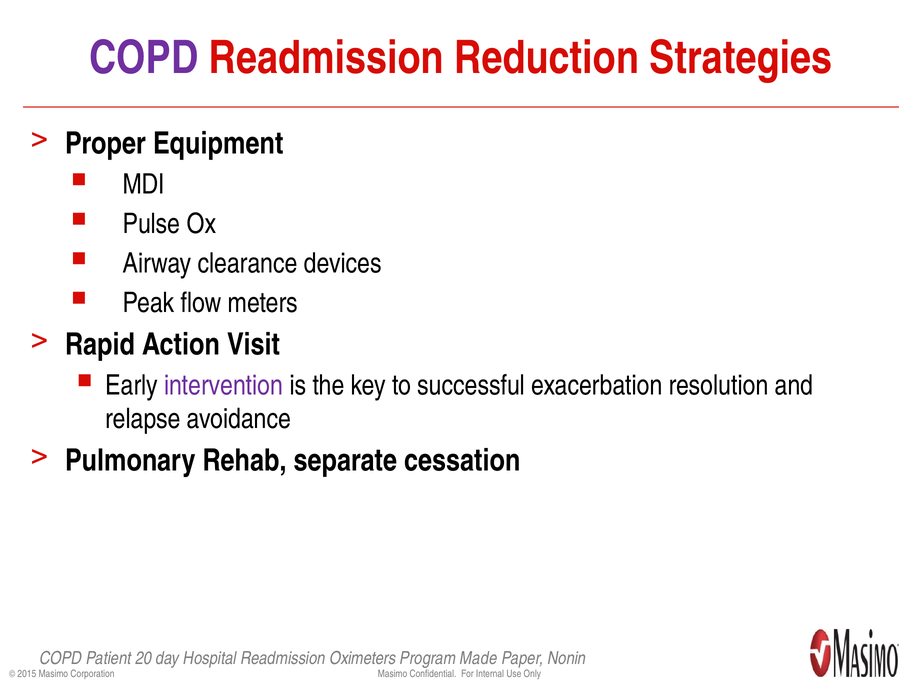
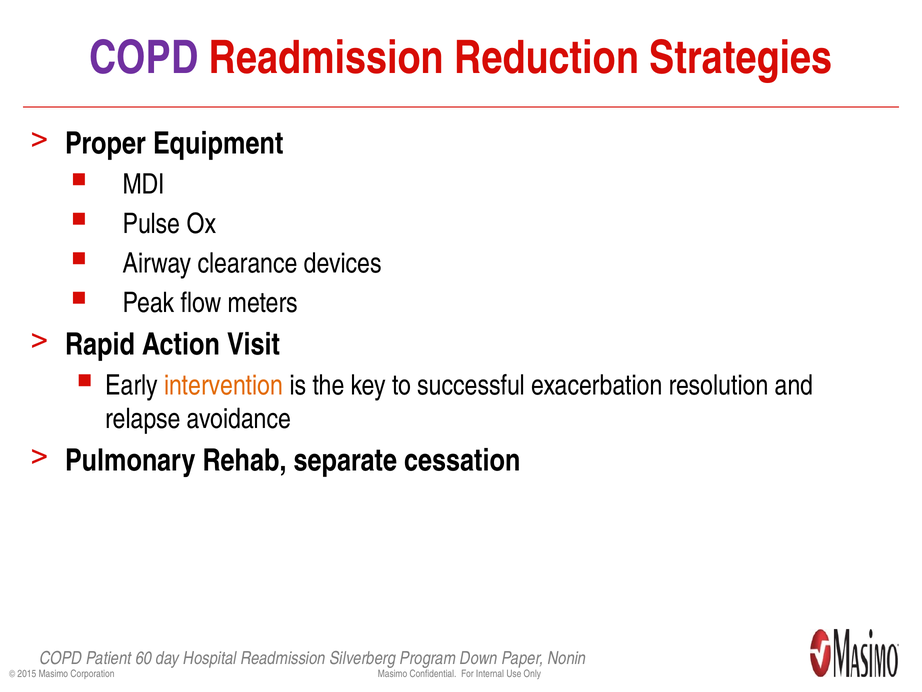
intervention colour: purple -> orange (224, 385)
20: 20 -> 60 (144, 658)
Oximeters: Oximeters -> Silverberg (363, 658)
Made: Made -> Down (479, 658)
